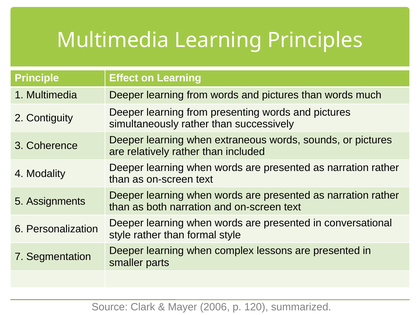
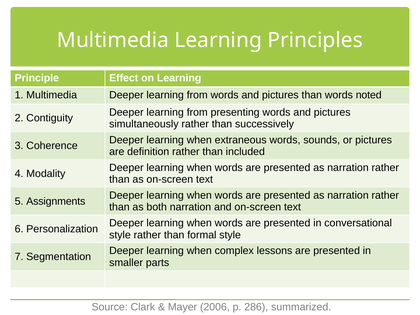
much: much -> noted (369, 95)
relatively: relatively -> definition (148, 152)
120: 120 -> 286 (256, 307)
